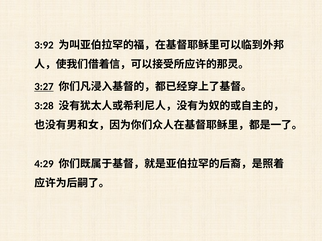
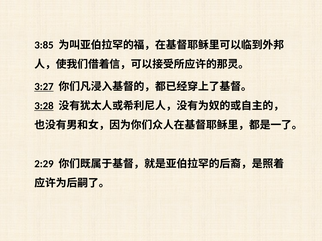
3:92: 3:92 -> 3:85 (44, 45)
3:28 underline: none -> present (44, 106)
4:29: 4:29 -> 2:29 (44, 164)
